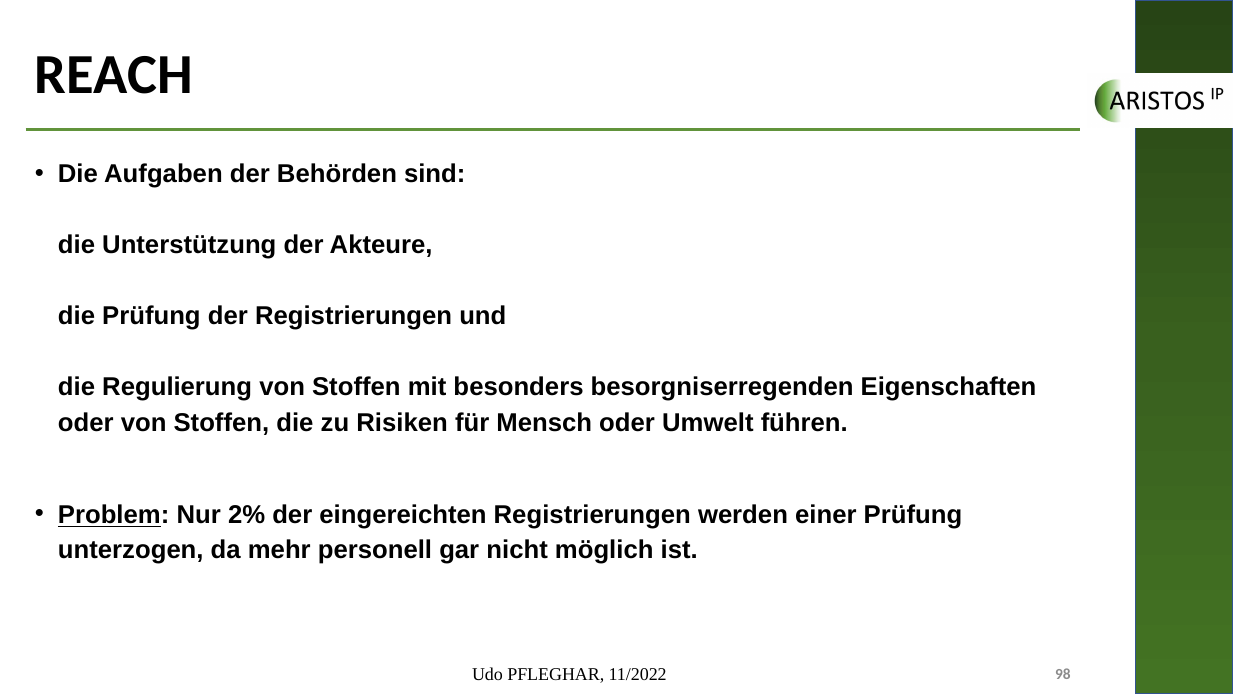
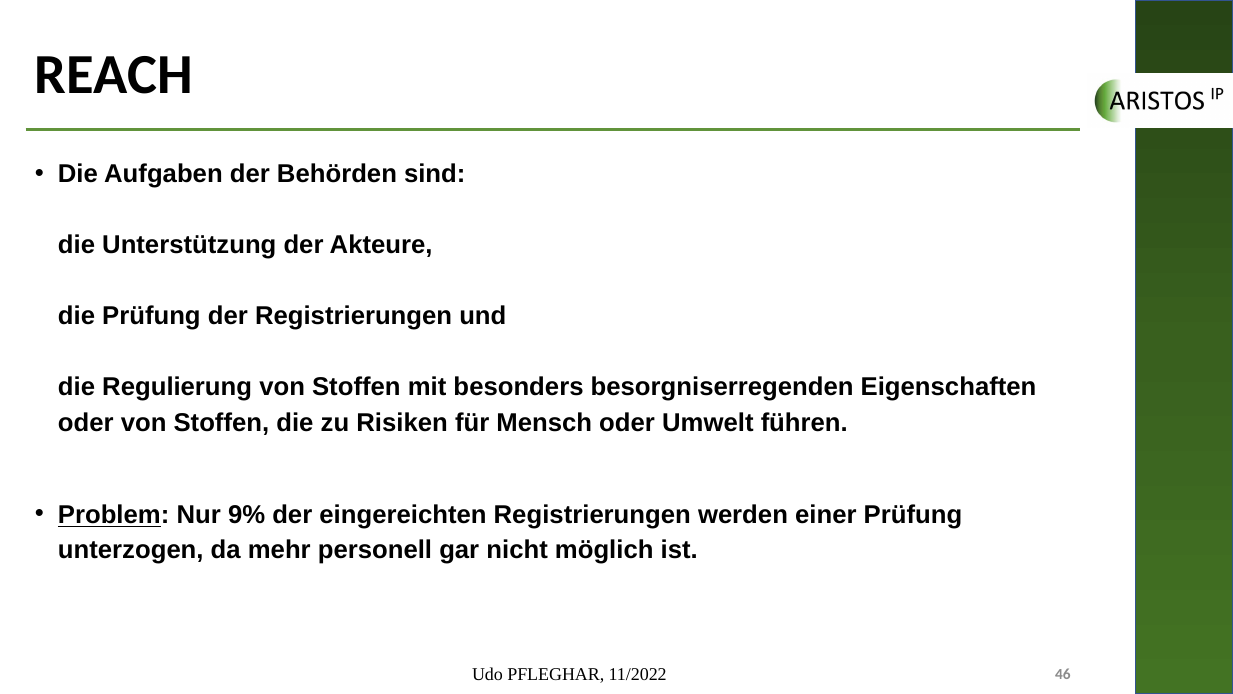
2%: 2% -> 9% (247, 515)
98: 98 -> 46 (1063, 674)
